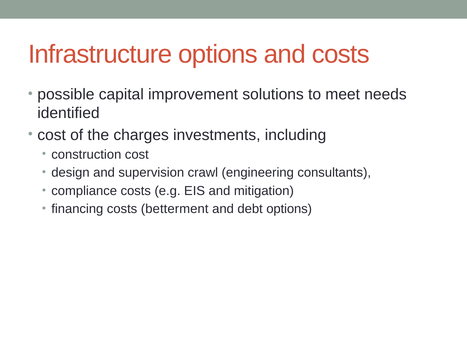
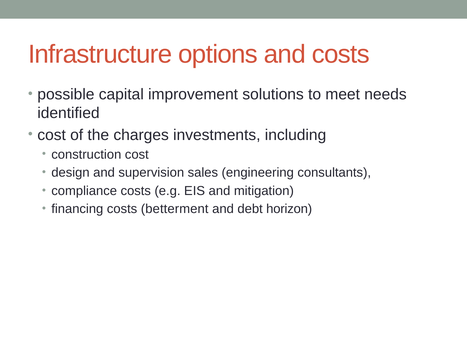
crawl: crawl -> sales (203, 173)
debt options: options -> horizon (289, 209)
